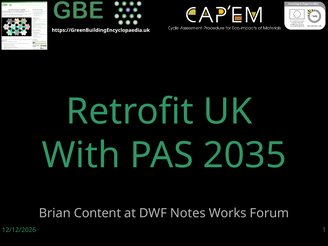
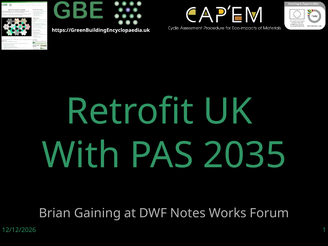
Content: Content -> Gaining (97, 213)
